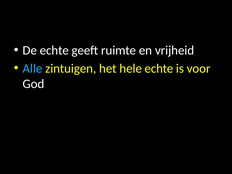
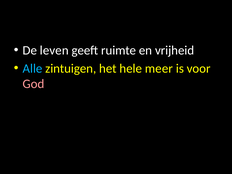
De echte: echte -> leven (54, 50)
hele echte: echte -> meer (159, 68)
God colour: white -> pink (33, 84)
